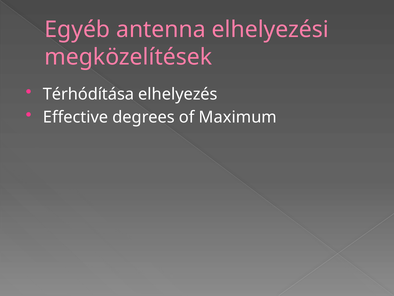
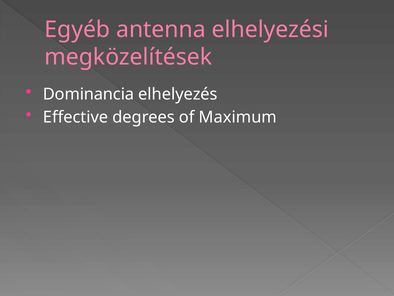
Térhódítása: Térhódítása -> Dominancia (88, 94)
